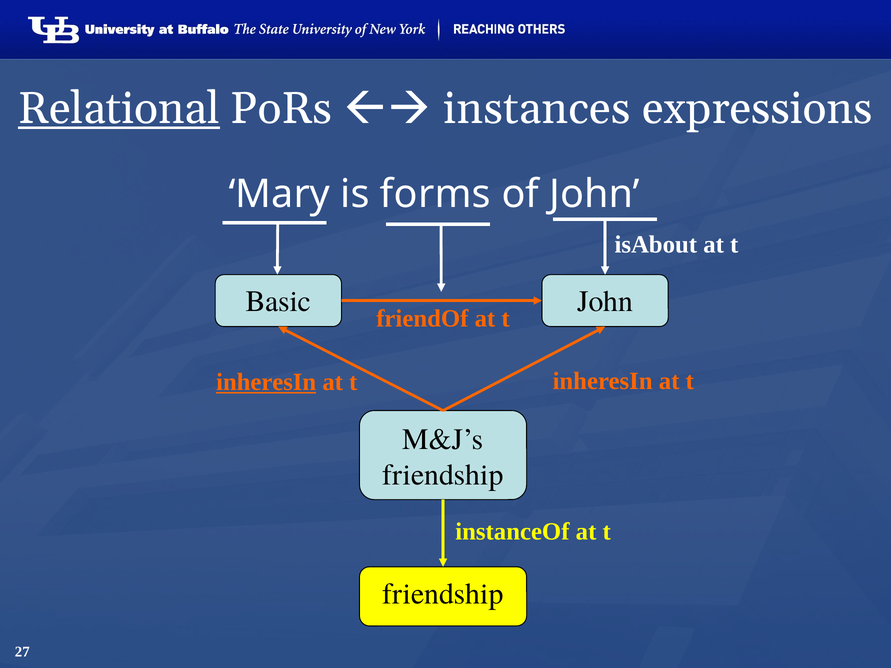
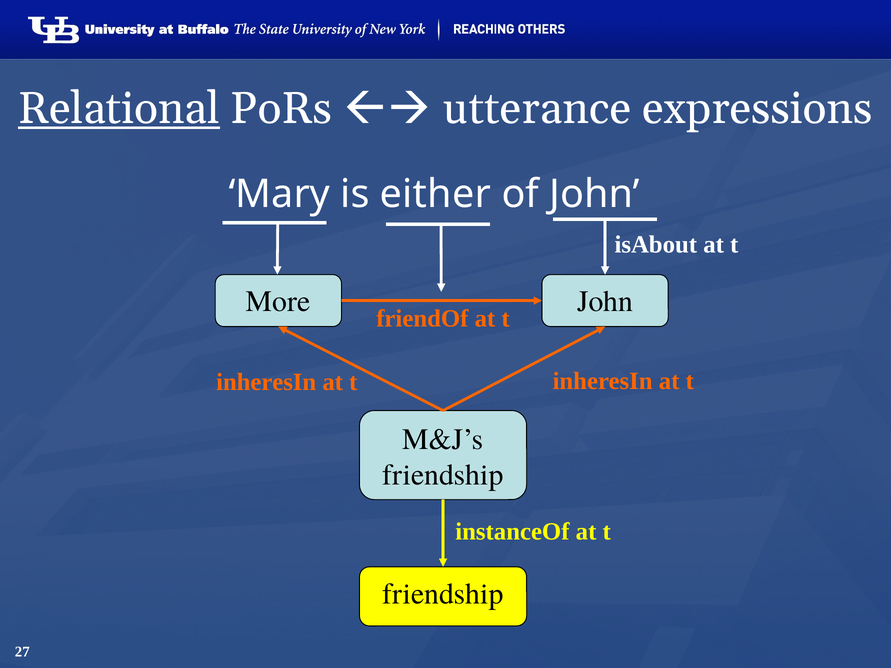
instances: instances -> utterance (537, 108)
forms: forms -> either (435, 194)
Basic: Basic -> More (278, 302)
inheresIn underline: present -> none (266, 382)
